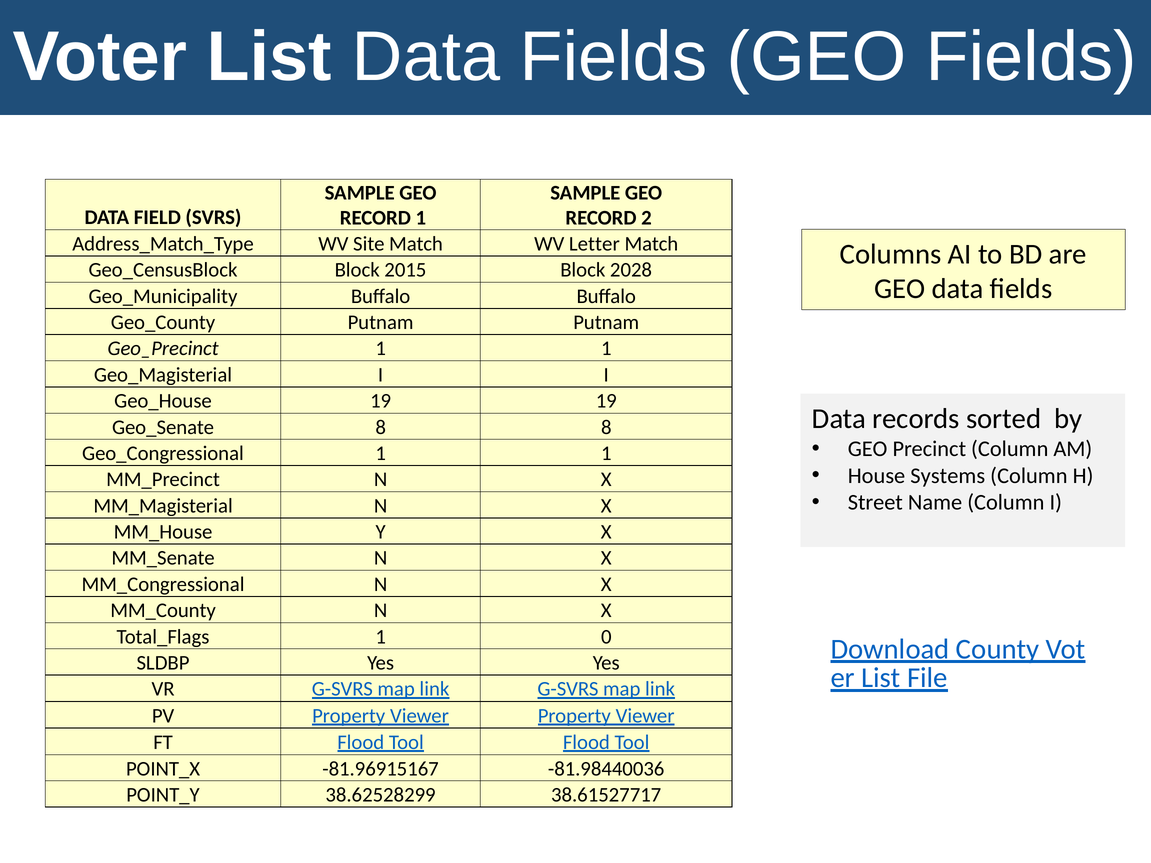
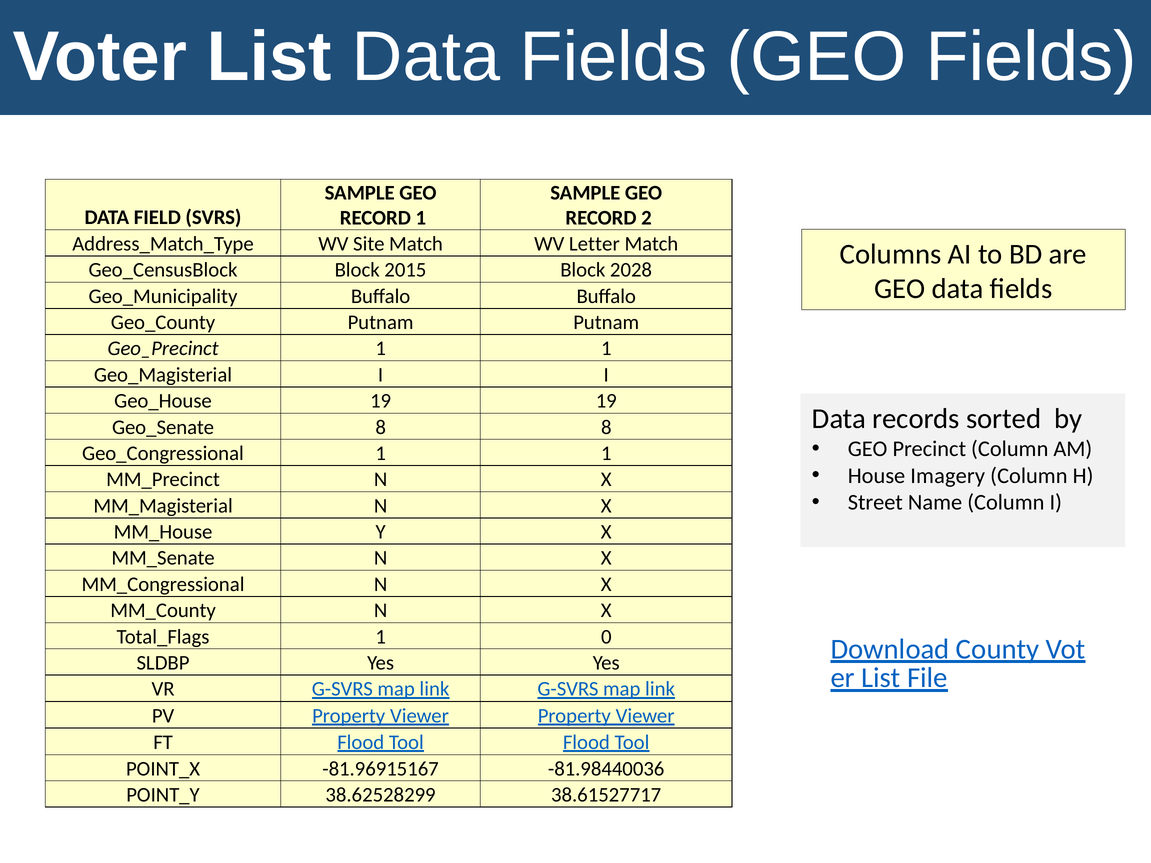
Systems: Systems -> Imagery (948, 476)
